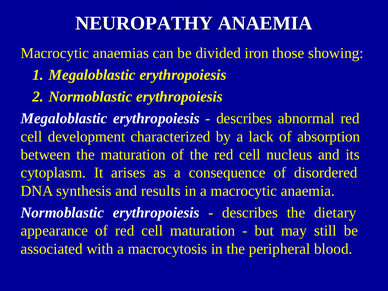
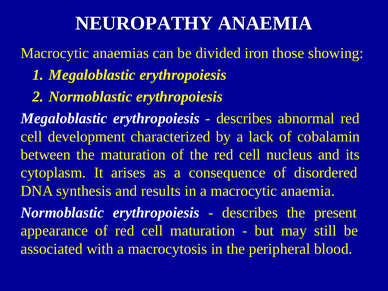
absorption: absorption -> cobalamin (329, 137)
dietary: dietary -> present (335, 213)
